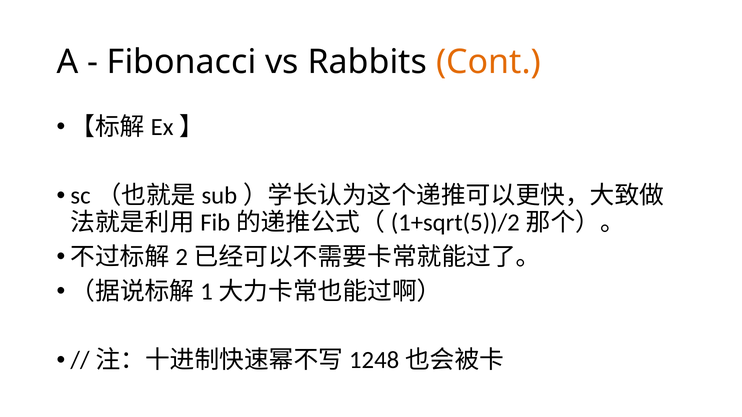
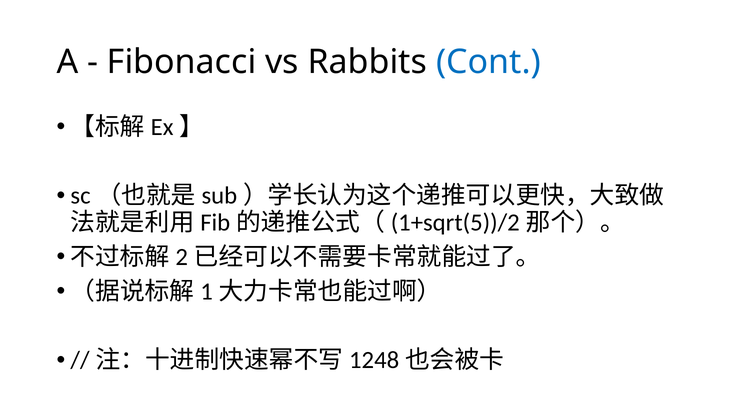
Cont colour: orange -> blue (489, 62)
